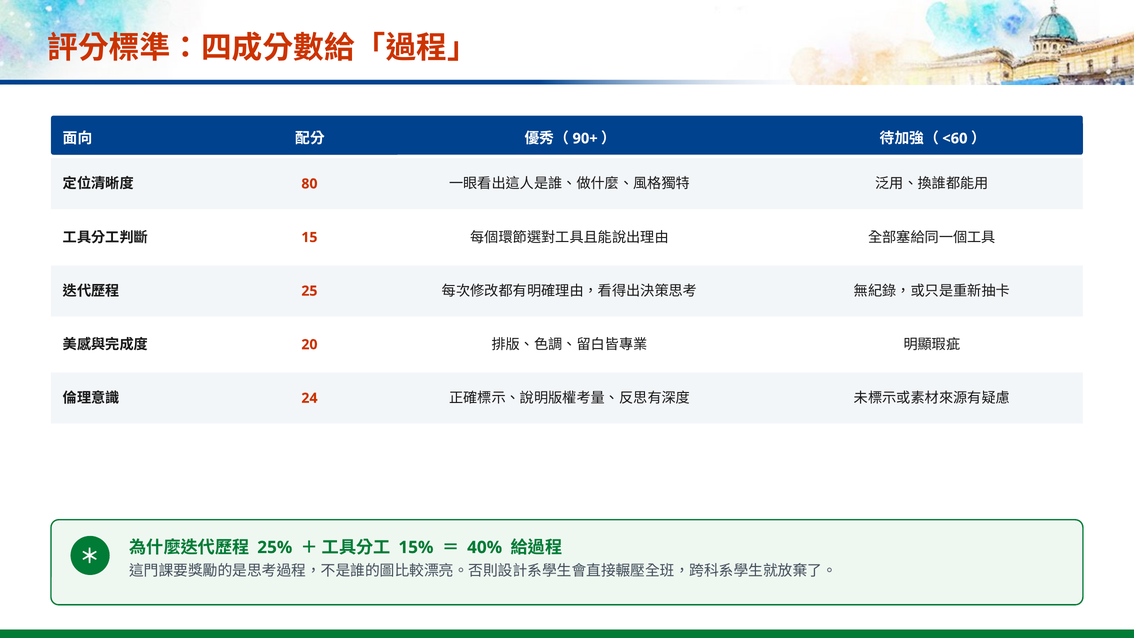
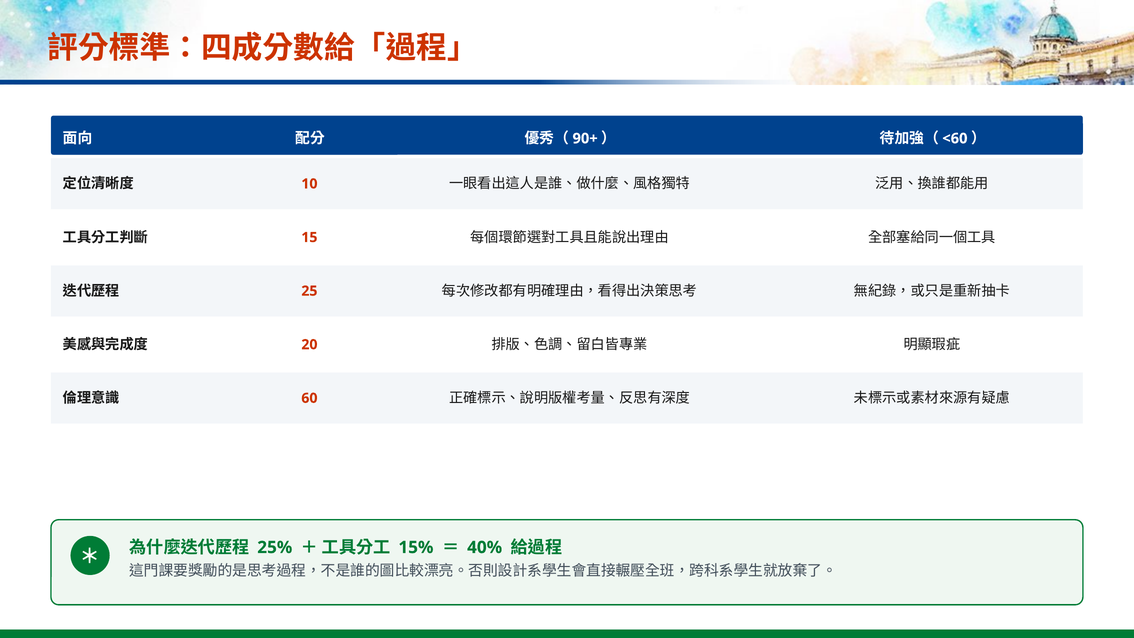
80: 80 -> 10 (309, 184)
24: 24 -> 60 (309, 398)
